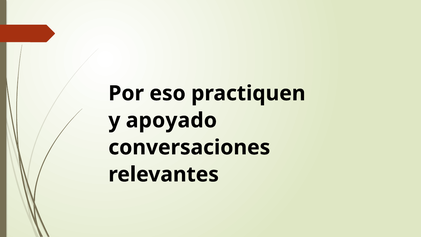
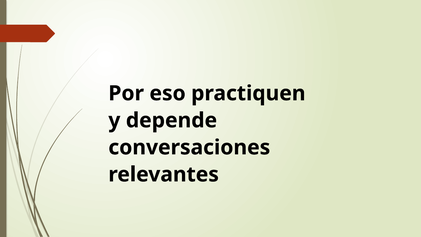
apoyado: apoyado -> depende (171, 120)
